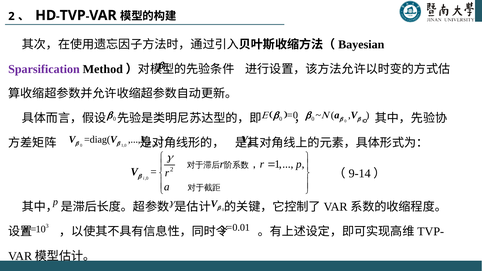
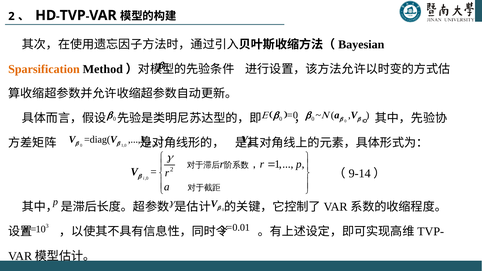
Sparsification colour: purple -> orange (44, 69)
